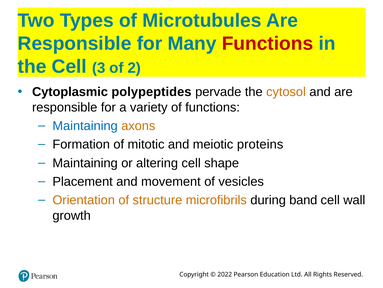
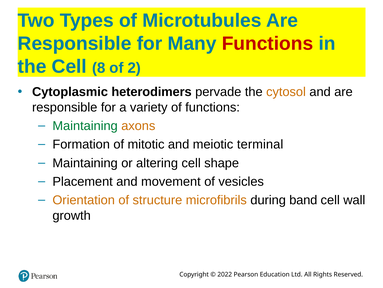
3: 3 -> 8 (99, 68)
polypeptides: polypeptides -> heterodimers (152, 92)
Maintaining colour: blue -> green (85, 126)
proteins: proteins -> terminal (260, 144)
